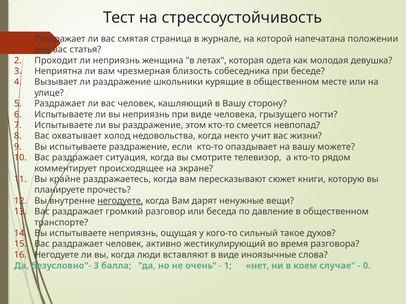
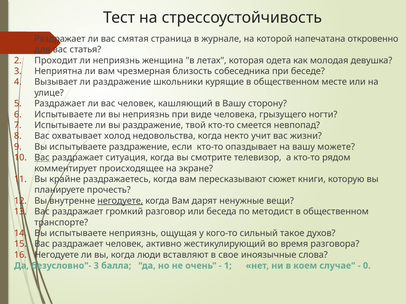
положении: положении -> откровенно (373, 39)
этом: этом -> твой (196, 125)
Вас underline: none -> present (42, 158)
давление: давление -> методист (273, 212)
в виде: виде -> свое (228, 255)
